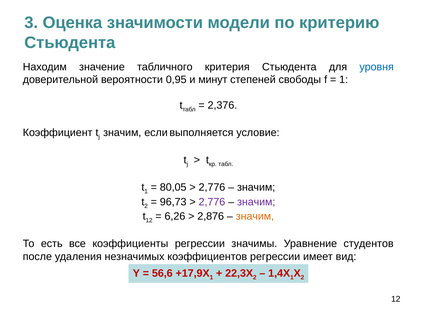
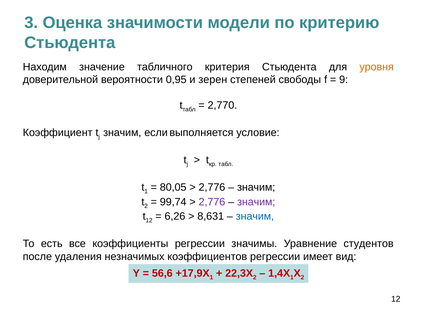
уровня colour: blue -> orange (377, 67)
минут: минут -> зерен (213, 80)
1: 1 -> 9 (344, 80)
2,376: 2,376 -> 2,770 (222, 105)
96,73: 96,73 -> 99,74 (173, 202)
2,876: 2,876 -> 8,631 (211, 216)
значим colour: orange -> blue (255, 216)
